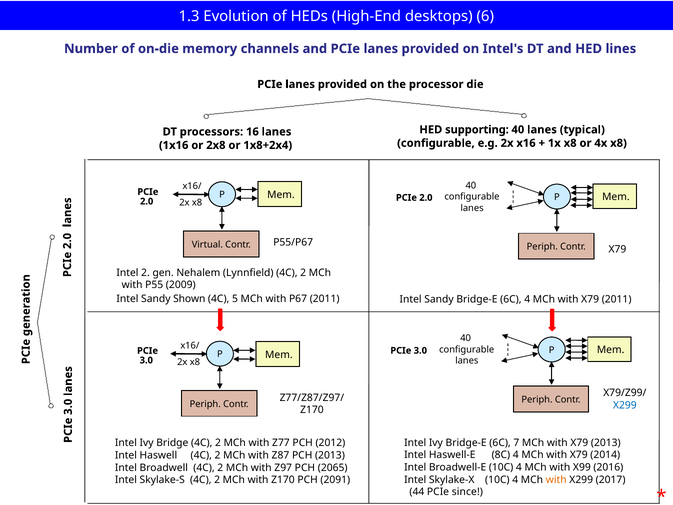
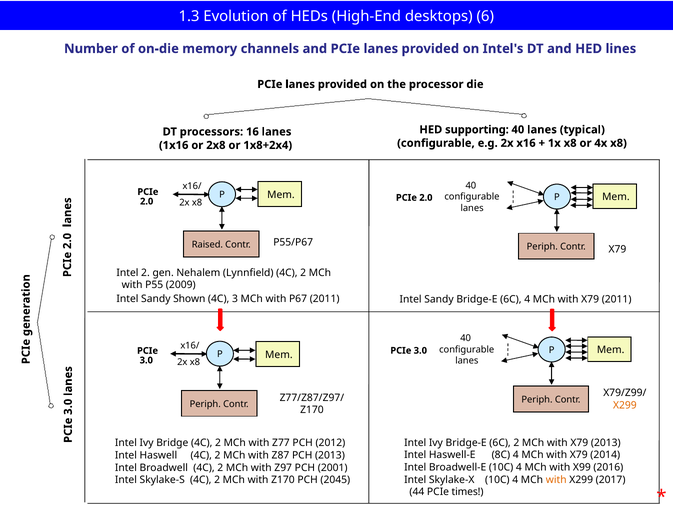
Virtual: Virtual -> Raised (207, 244)
4C 5: 5 -> 3 (235, 299)
X299 colour: blue -> orange (625, 405)
6C 7: 7 -> 2 (516, 442)
2065: 2065 -> 2001 (333, 467)
2091: 2091 -> 2045 (335, 480)
since: since -> times (467, 492)
